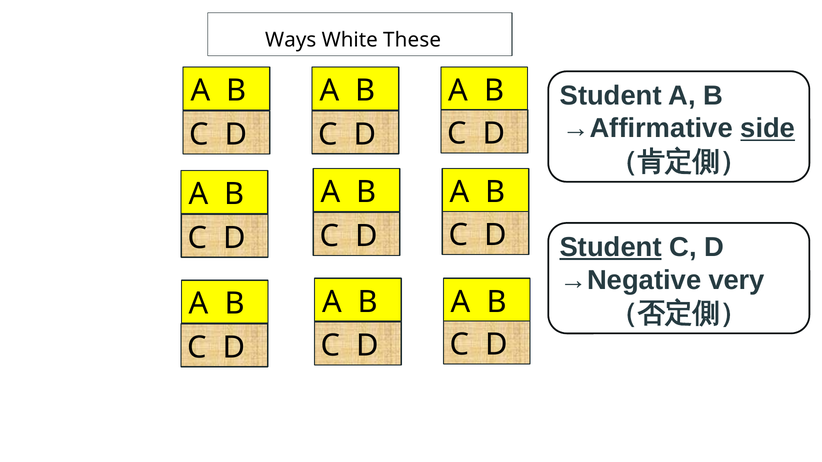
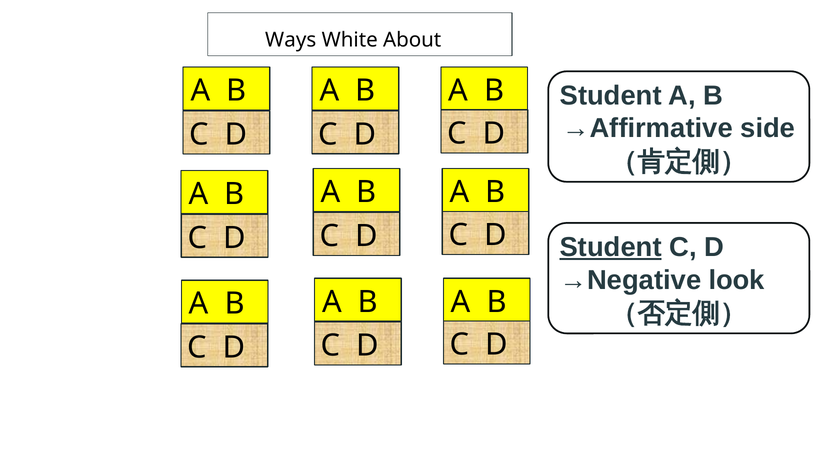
These: These -> About (412, 40)
side underline: present -> none (768, 129)
very: very -> look (737, 280)
